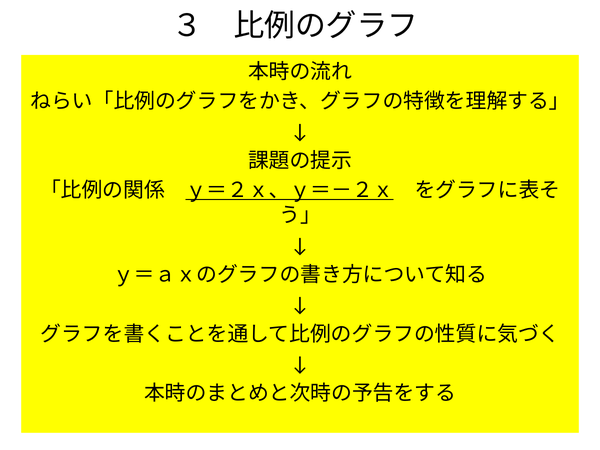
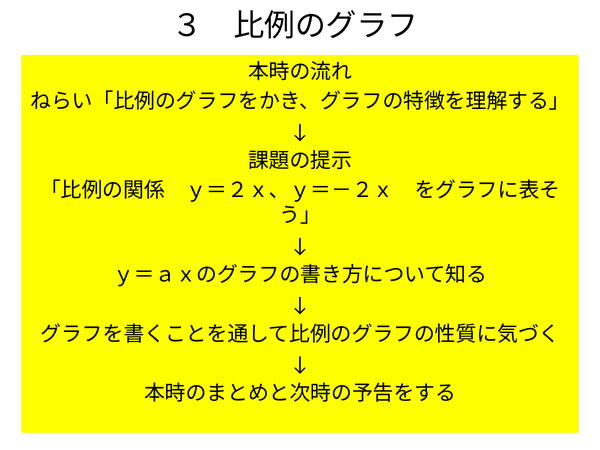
ｙ＝２ｘ、ｙ＝－２ｘ underline: present -> none (290, 191)
